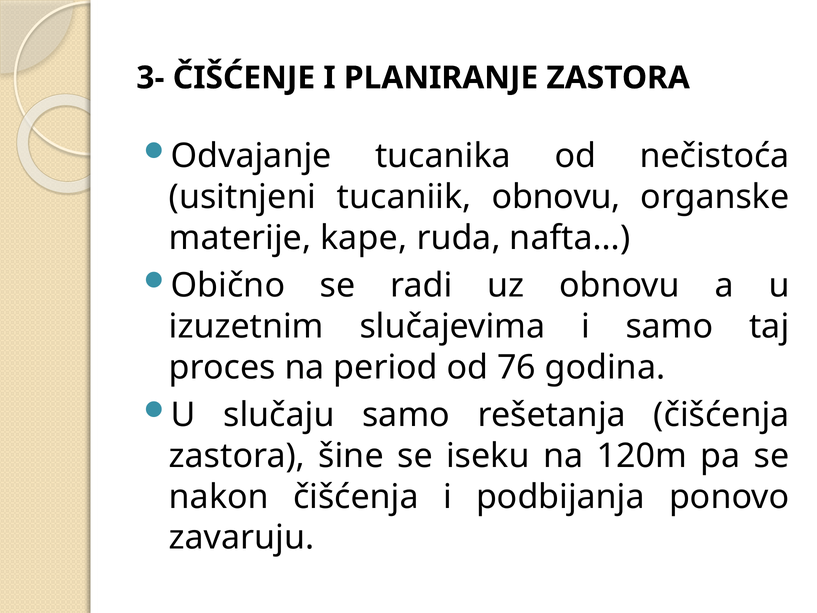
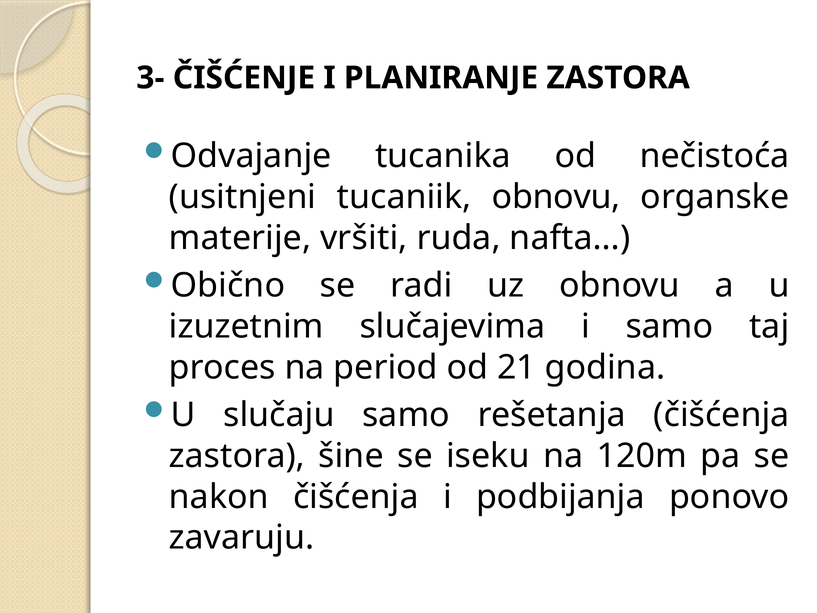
kape: kape -> vršiti (364, 238)
76: 76 -> 21 (516, 367)
